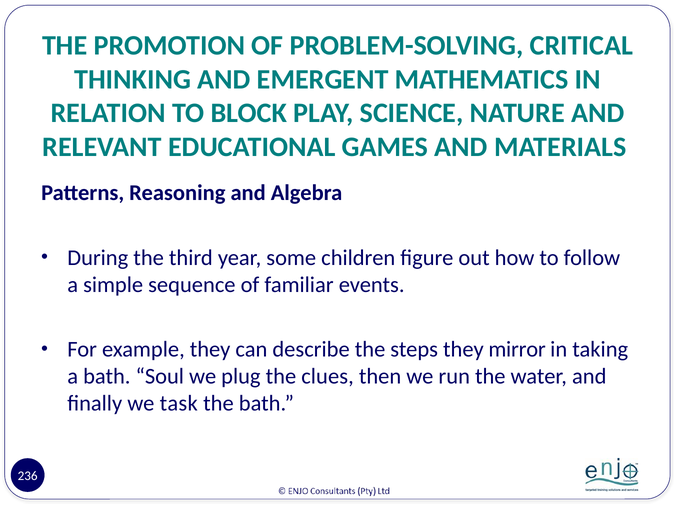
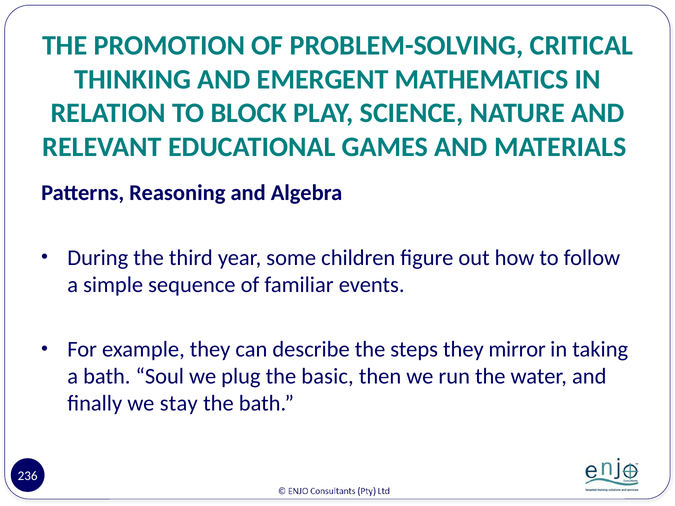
clues: clues -> basic (327, 377)
task: task -> stay (179, 404)
